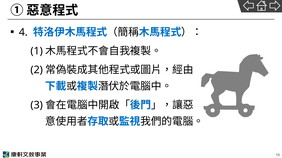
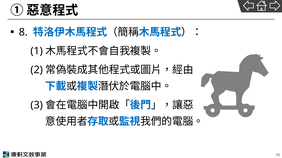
4: 4 -> 8 (23, 32)
